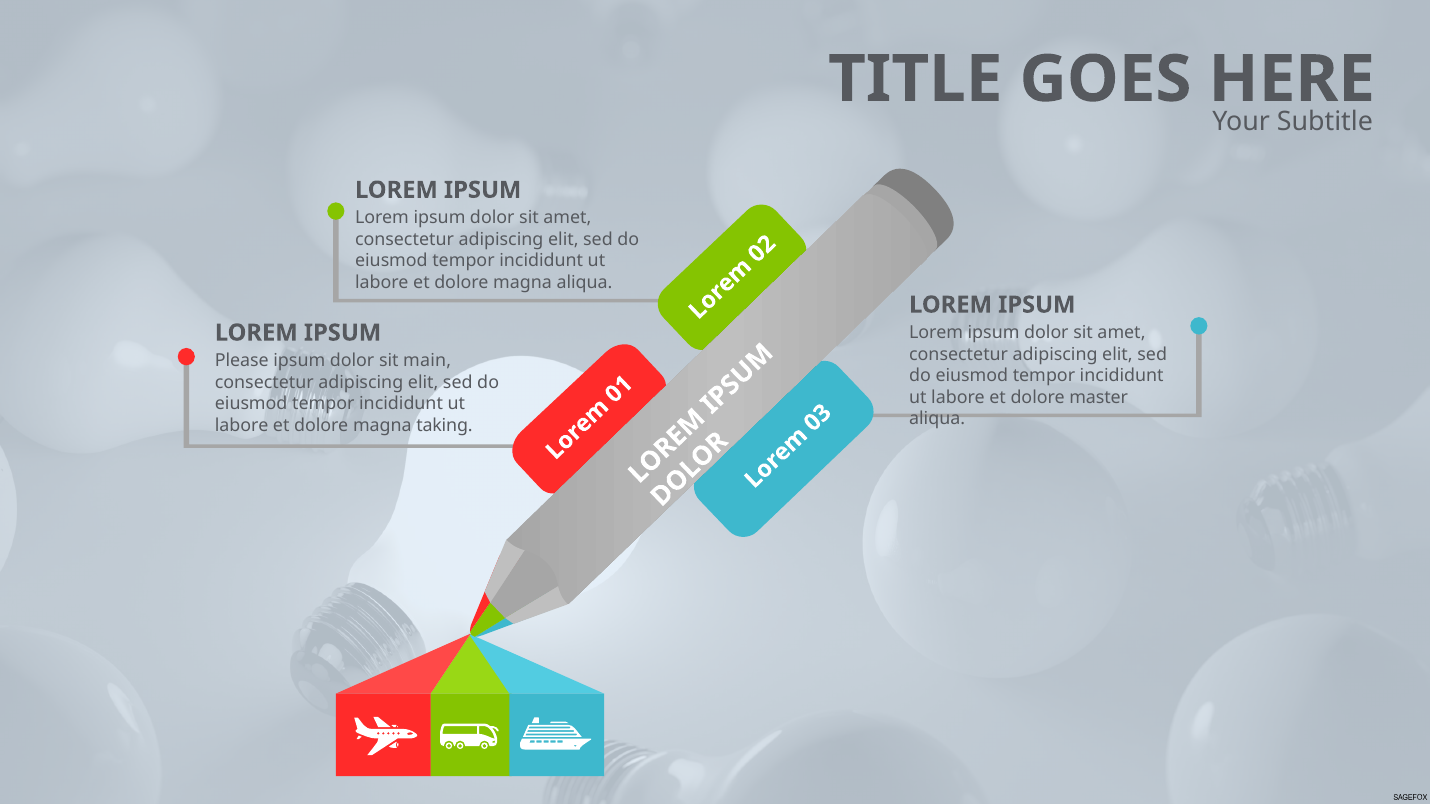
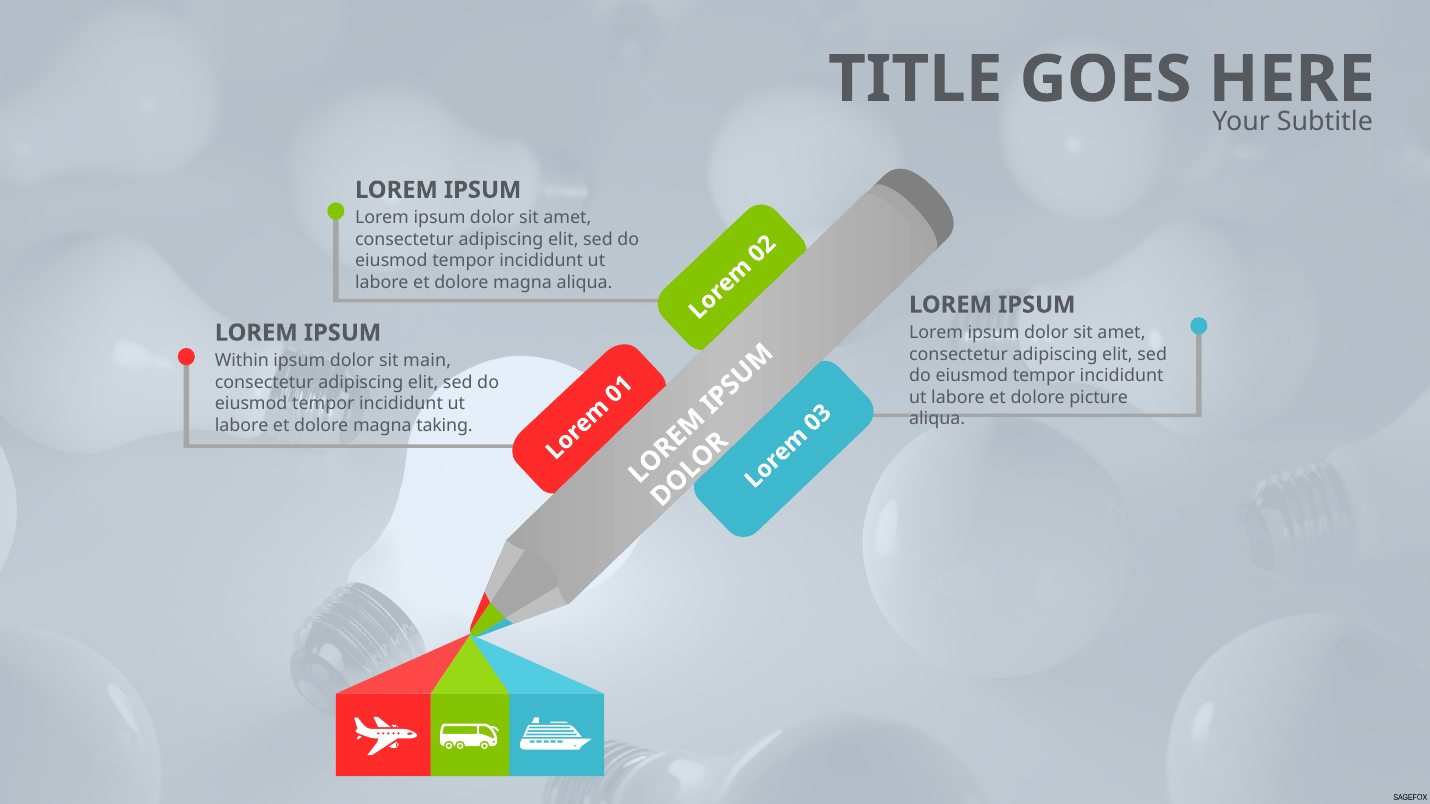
Please: Please -> Within (242, 361)
master: master -> picture (1099, 397)
